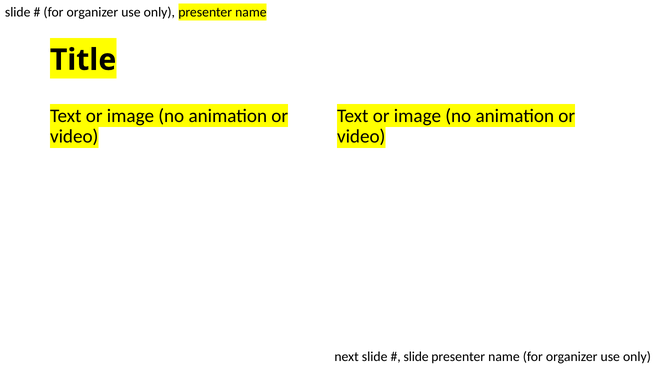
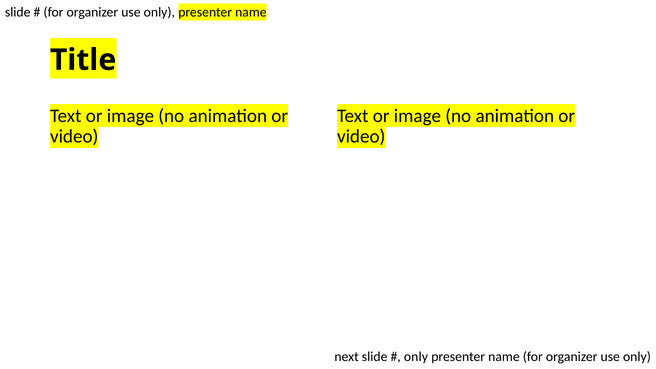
slide: slide -> only (416, 357)
